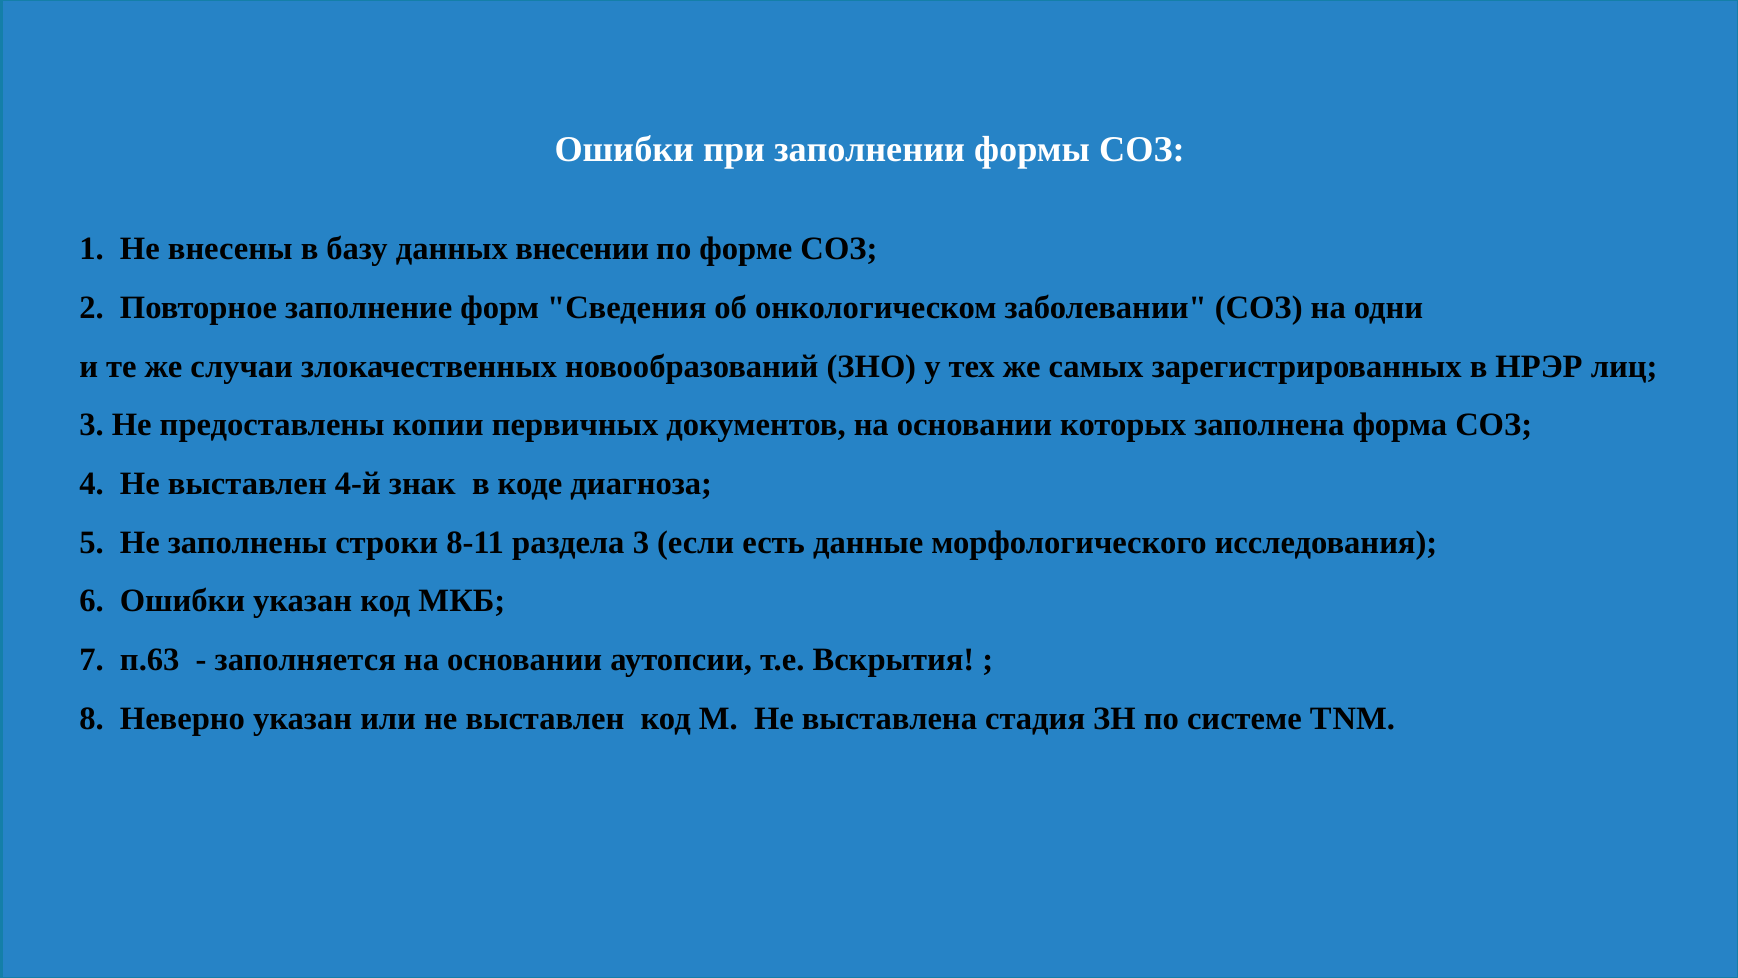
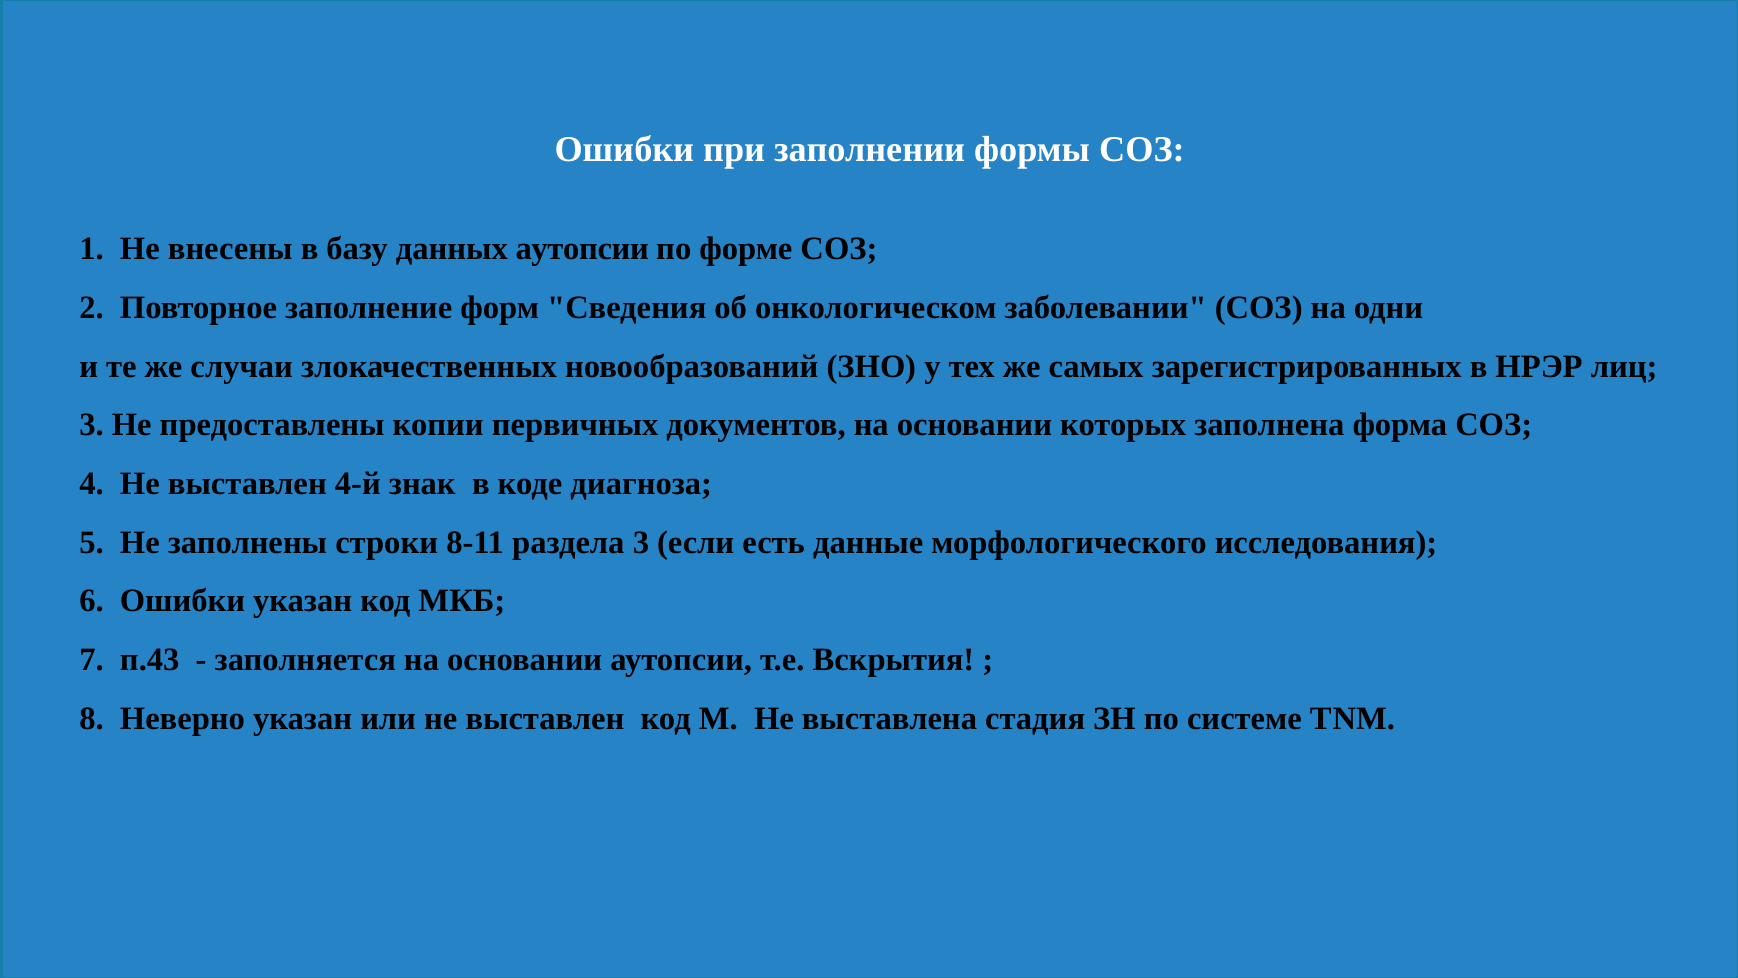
данных внесении: внесении -> аутопсии (582, 249)
п.63: п.63 -> п.43 (150, 659)
